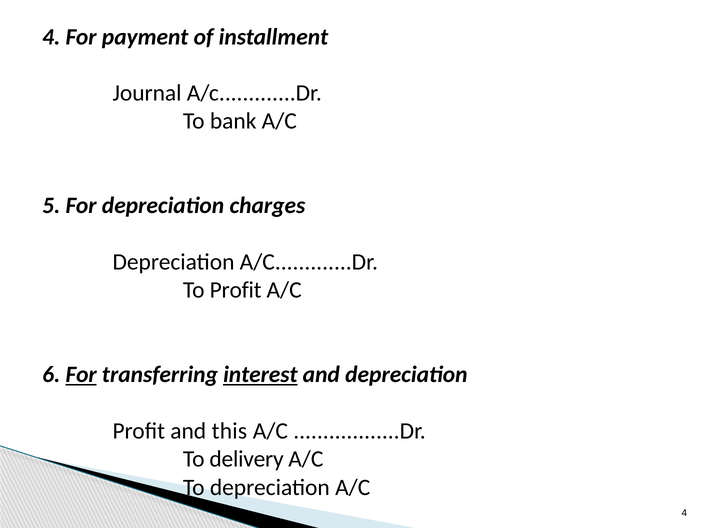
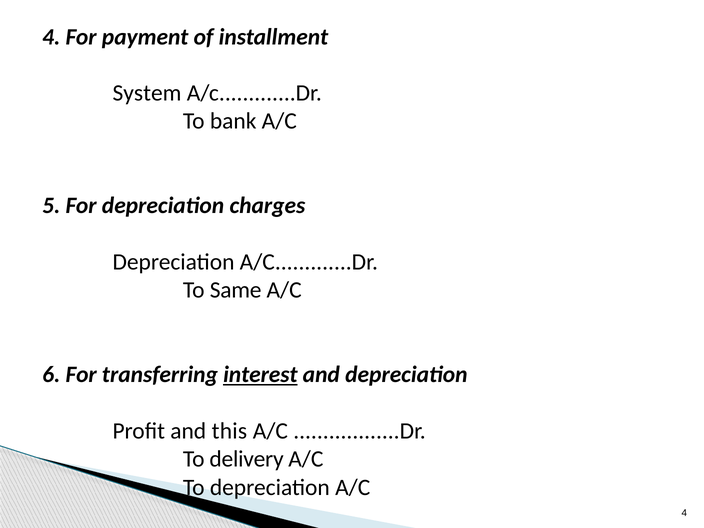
Journal: Journal -> System (147, 93)
To Profit: Profit -> Same (236, 290)
For underline: present -> none (81, 375)
